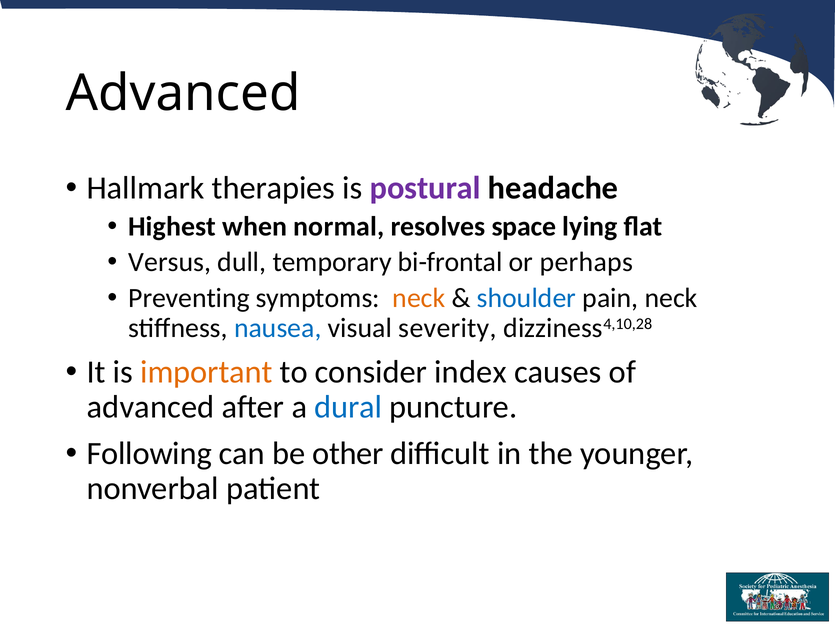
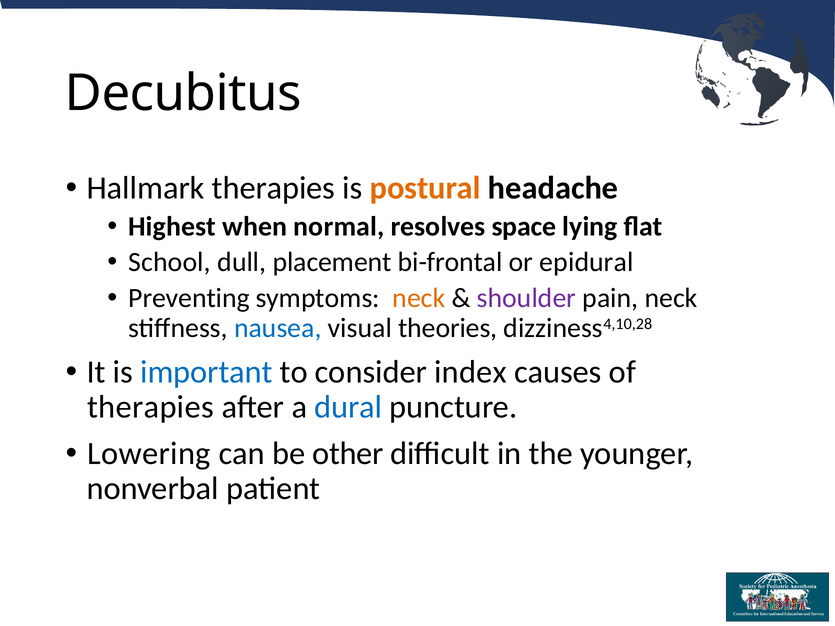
Advanced: Advanced -> Decubitus (183, 94)
postural colour: purple -> orange (425, 188)
Versus: Versus -> School (170, 262)
temporary: temporary -> placement (332, 262)
perhaps: perhaps -> epidural (586, 262)
shoulder colour: blue -> purple (526, 298)
severity: severity -> theories (448, 328)
important colour: orange -> blue (207, 372)
advanced: advanced -> therapies (150, 407)
Following: Following -> Lowering (149, 454)
